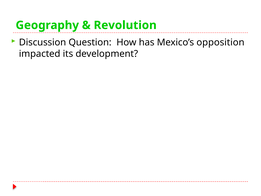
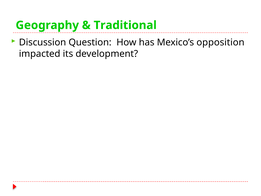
Revolution: Revolution -> Traditional (125, 25)
